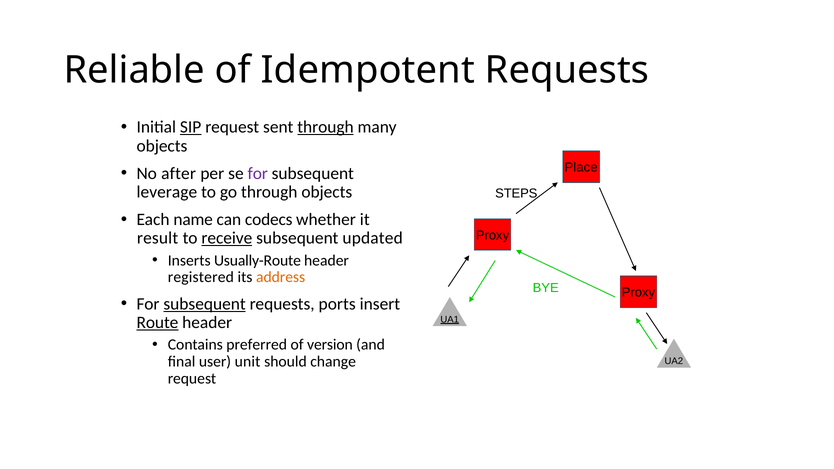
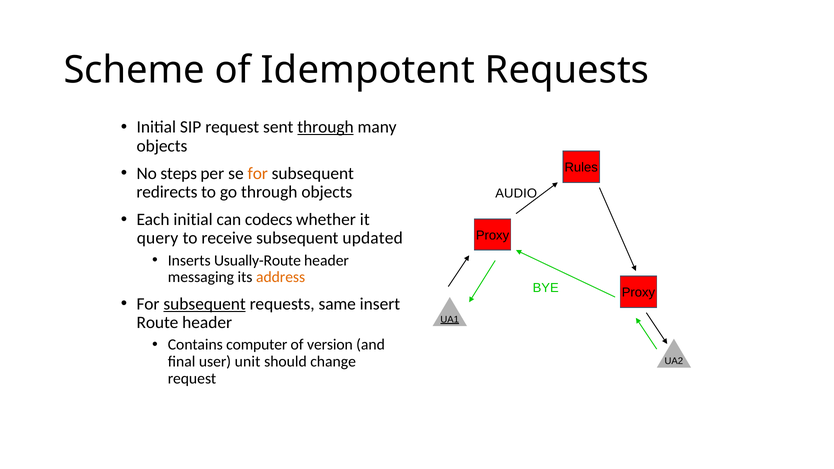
Reliable: Reliable -> Scheme (134, 70)
SIP underline: present -> none (191, 127)
Place: Place -> Rules (581, 168)
after: after -> steps (179, 173)
for colour: purple -> orange (258, 173)
leverage: leverage -> redirects (167, 192)
STEPS: STEPS -> AUDIO (516, 194)
Each name: name -> initial (193, 220)
result: result -> query (158, 238)
receive underline: present -> none (227, 238)
registered: registered -> messaging (201, 277)
ports: ports -> same (337, 304)
Route underline: present -> none (157, 323)
preferred: preferred -> computer (257, 345)
